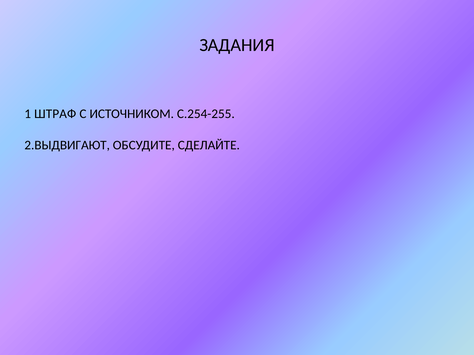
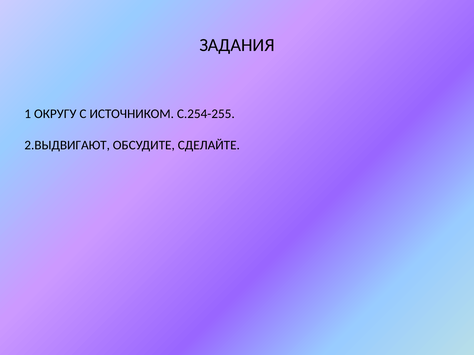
ШТРАФ: ШТРАФ -> ОКРУГУ (55, 114)
